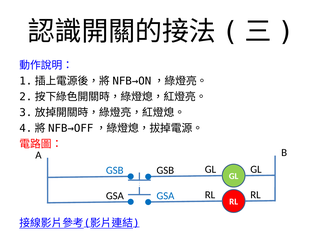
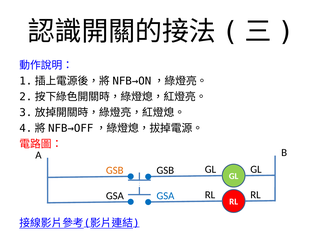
GSB colour: blue -> orange (115, 170)
